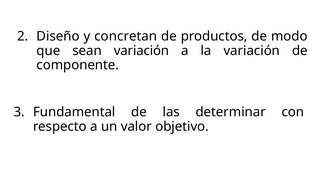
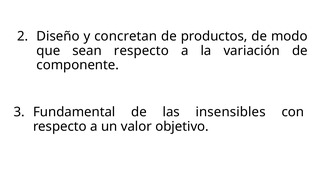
sean variación: variación -> respecto (141, 51)
determinar: determinar -> insensibles (231, 112)
